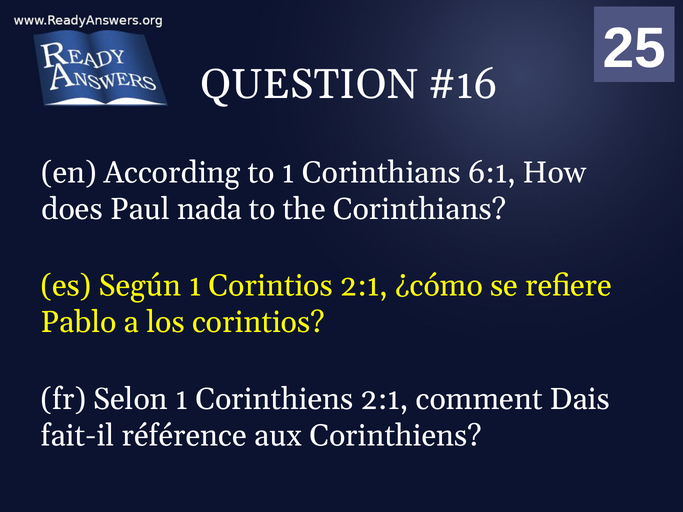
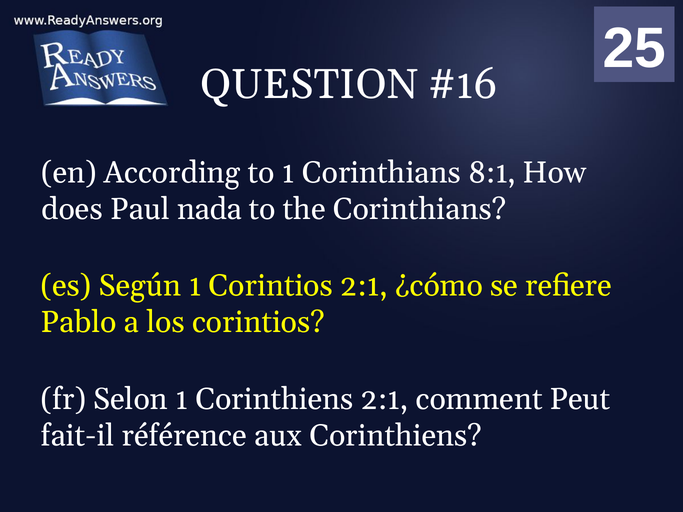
6:1: 6:1 -> 8:1 (492, 173)
Dais: Dais -> Peut (580, 399)
